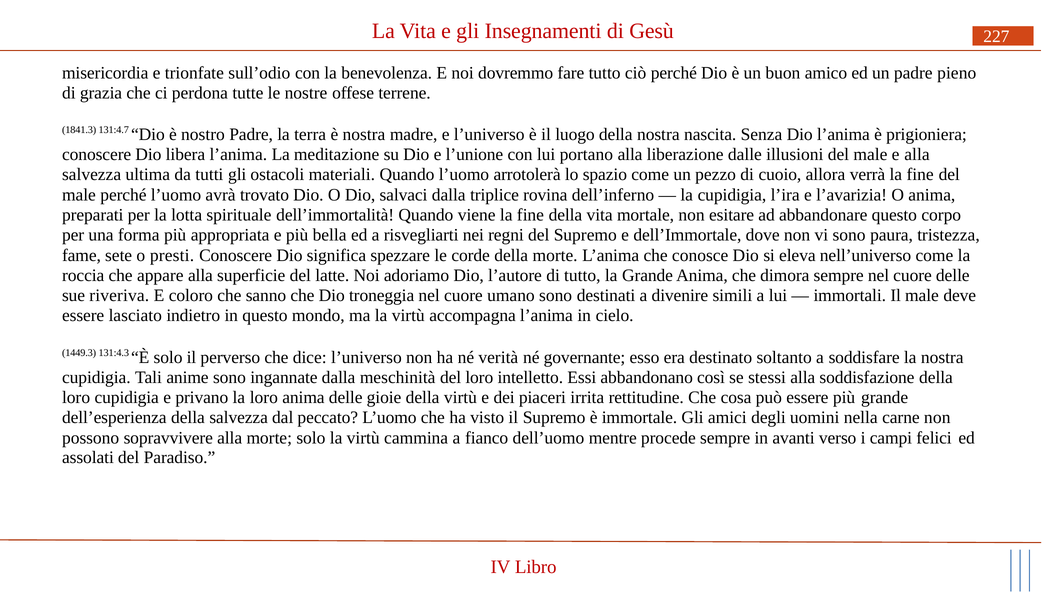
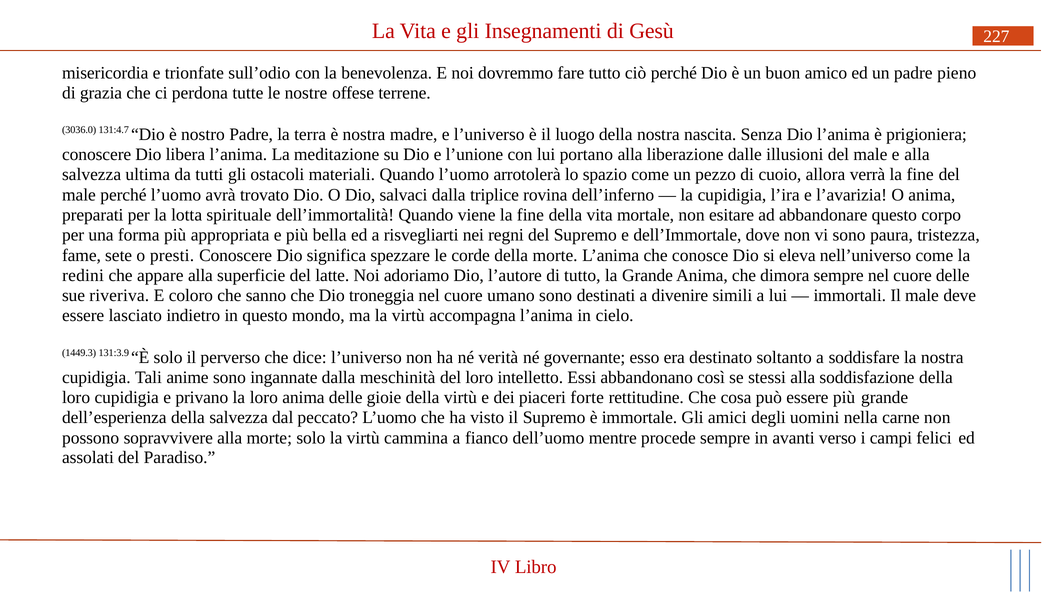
1841.3: 1841.3 -> 3036.0 (79, 130)
roccia: roccia -> redini (83, 275)
131:4.3: 131:4.3 -> 131:3.9 (114, 353)
irrita: irrita -> forte (587, 397)
